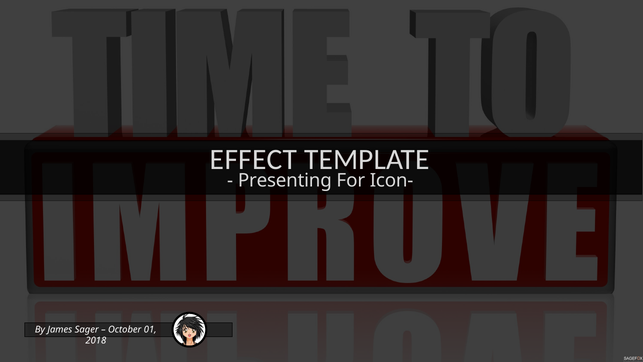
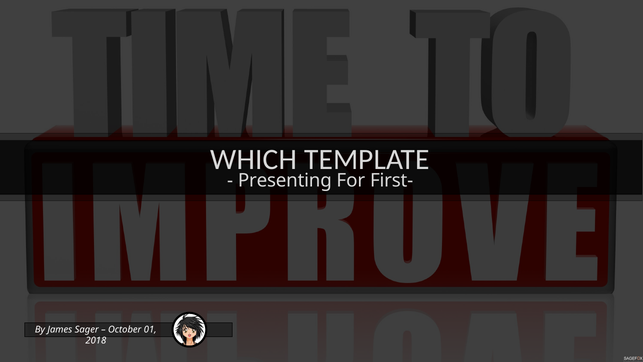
EFFECT: EFFECT -> WHICH (254, 159)
Icon-: Icon- -> First- (392, 181)
